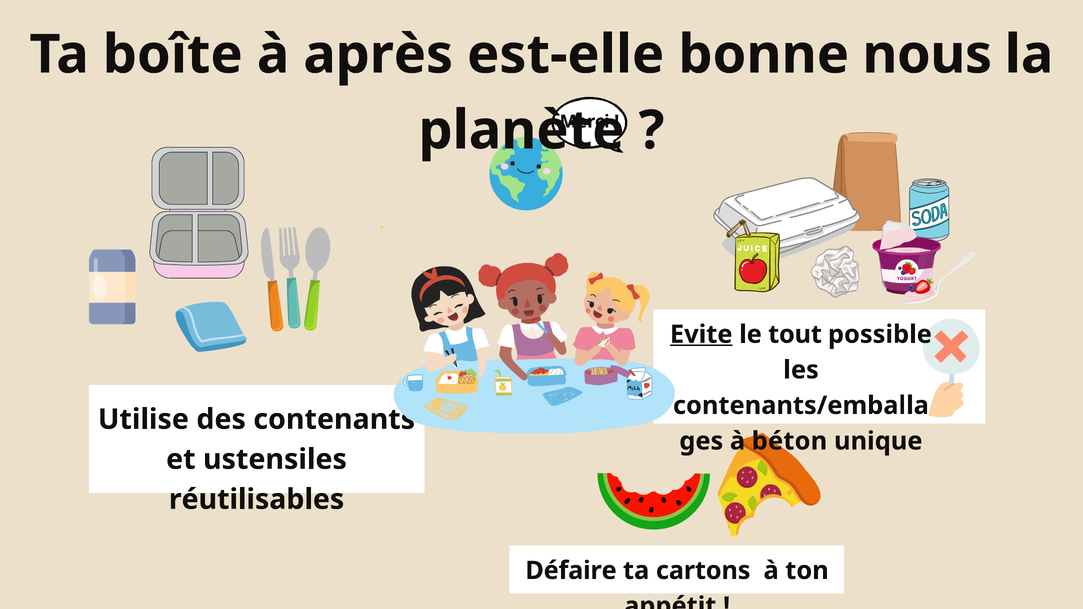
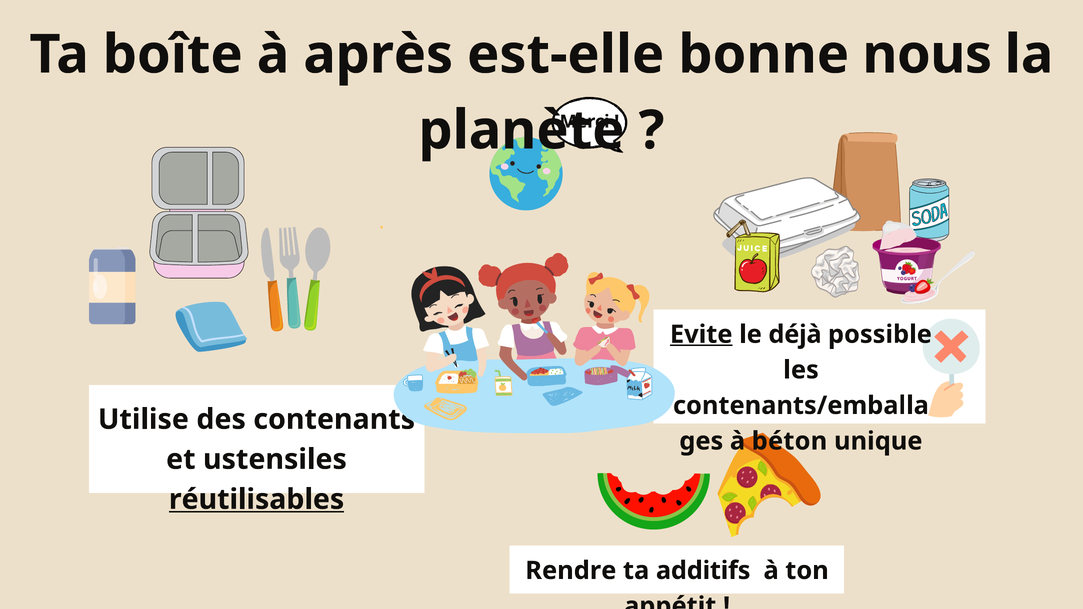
tout: tout -> déjà (795, 335)
réutilisables underline: none -> present (257, 500)
Défaire: Défaire -> Rendre (571, 571)
cartons: cartons -> additifs (703, 571)
